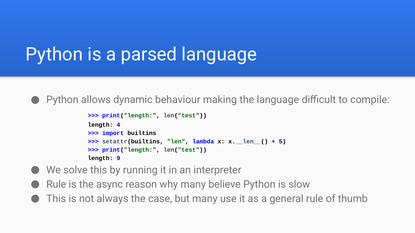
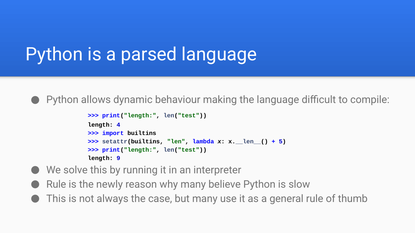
async: async -> newly (110, 185)
